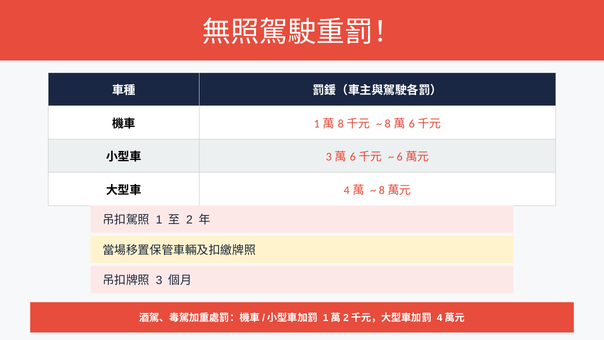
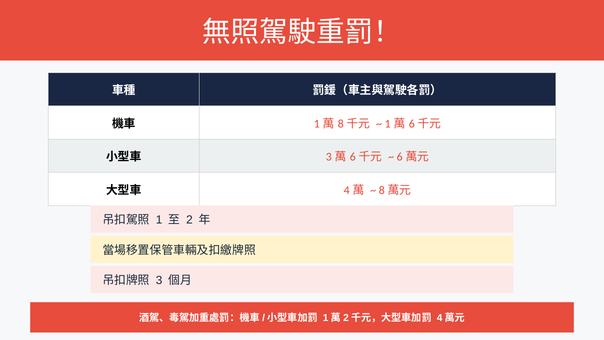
8: 8 -> 1 (388, 124)
